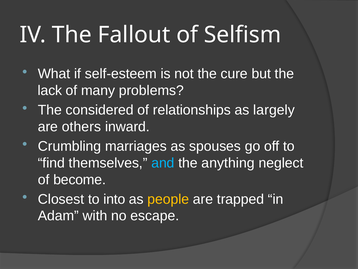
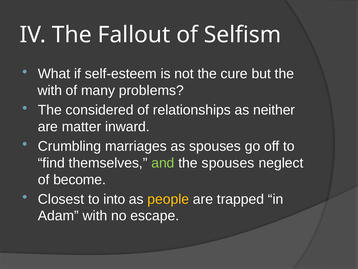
lack: lack -> with (50, 90)
largely: largely -> neither (274, 110)
others: others -> matter (81, 127)
and colour: light blue -> light green (163, 163)
the anything: anything -> spouses (228, 163)
